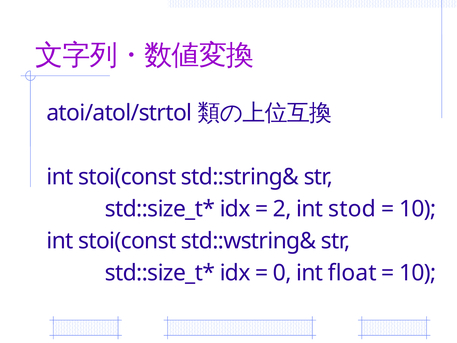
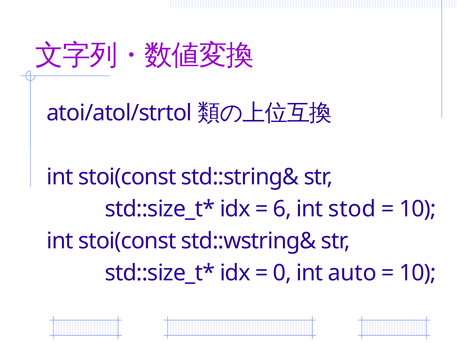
2: 2 -> 6 (282, 209)
float: float -> auto (352, 273)
